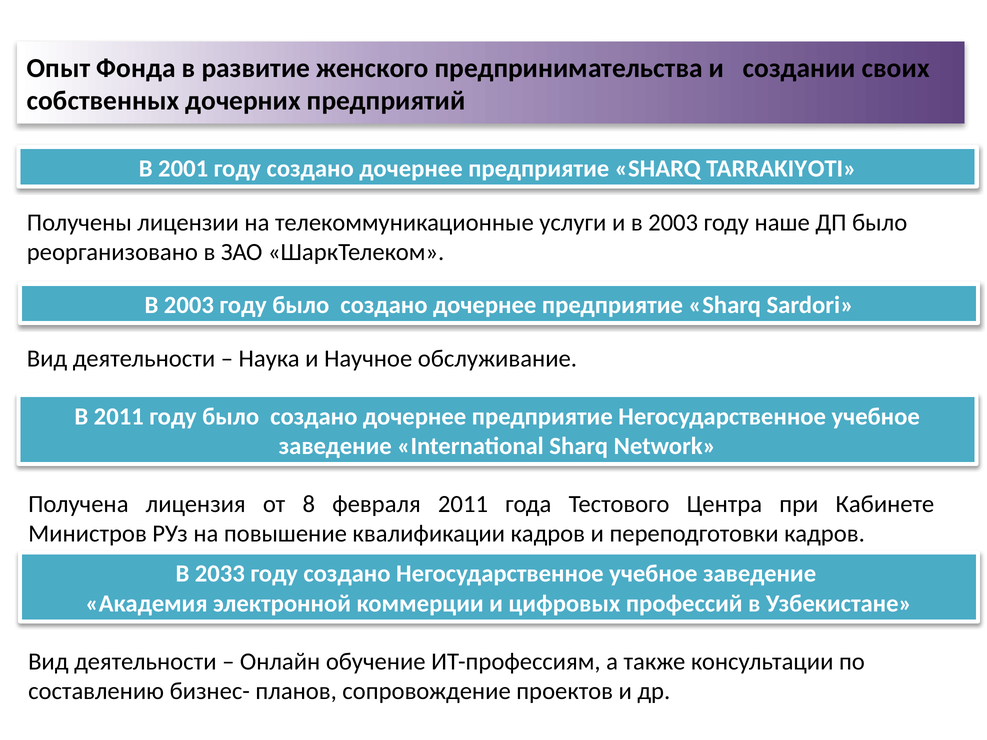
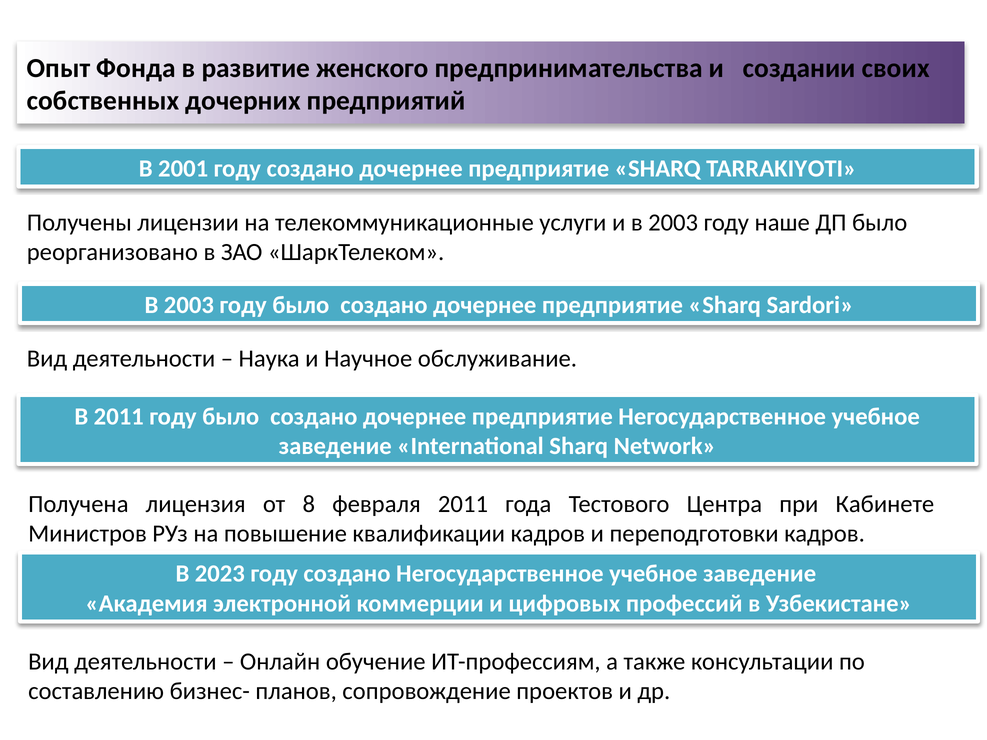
2033: 2033 -> 2023 (220, 574)
